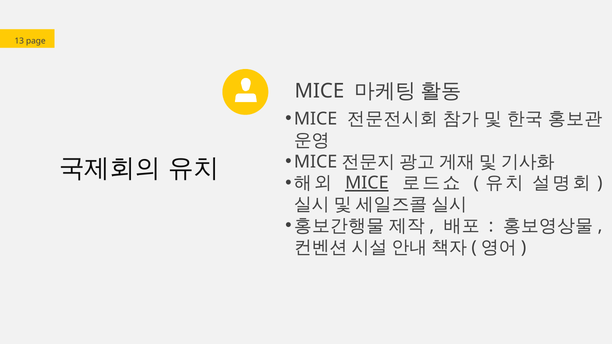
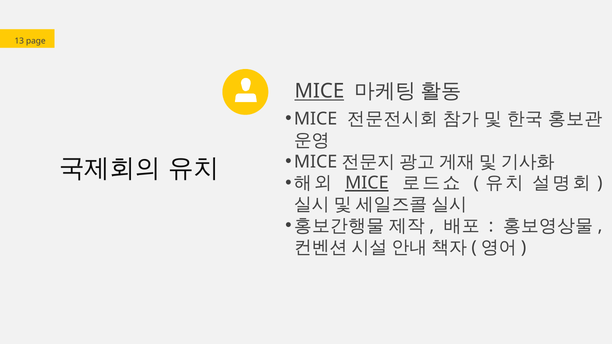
MICE underline: none -> present (319, 91)
